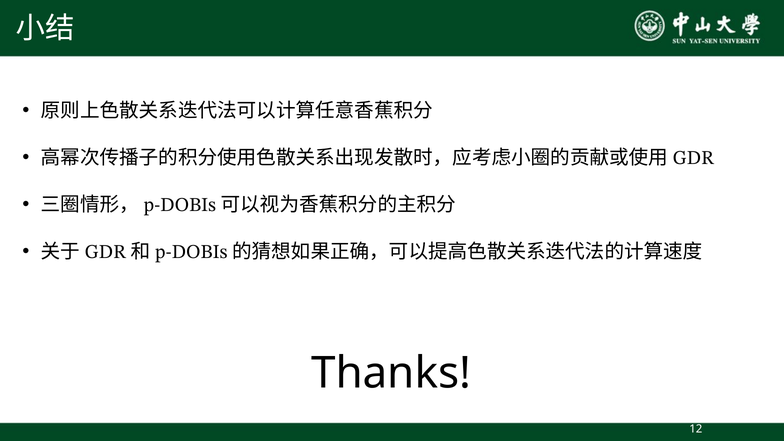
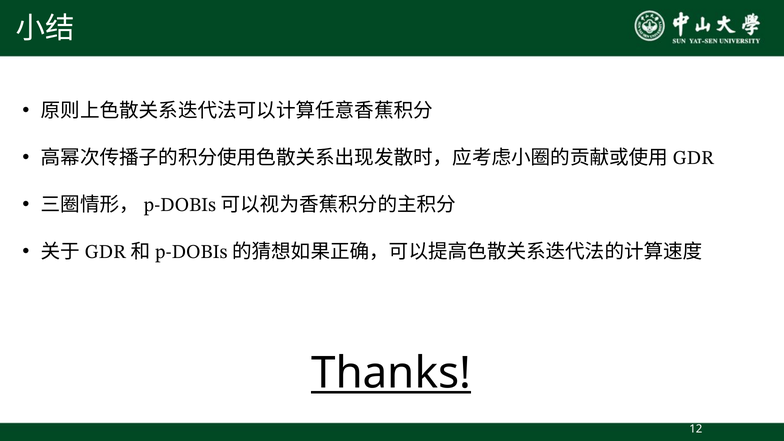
Thanks underline: none -> present (391, 373)
